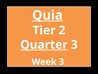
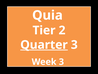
Quia underline: present -> none (47, 15)
